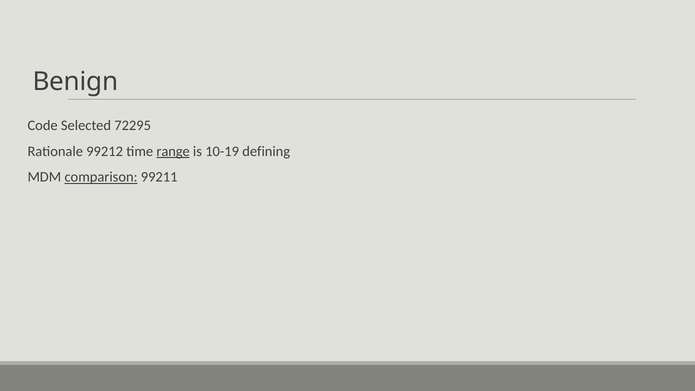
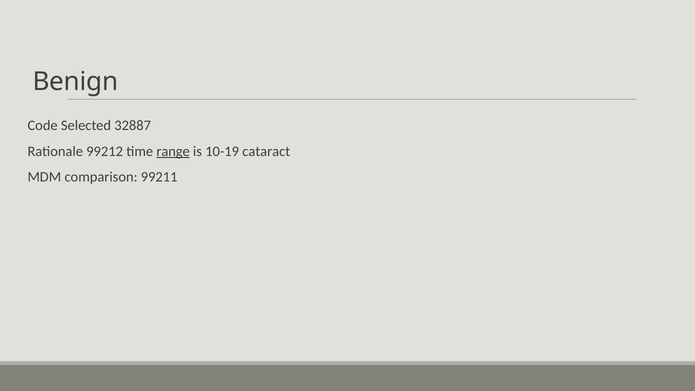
72295: 72295 -> 32887 (133, 125)
defining: defining -> cataract (266, 151)
comparison underline: present -> none (101, 177)
